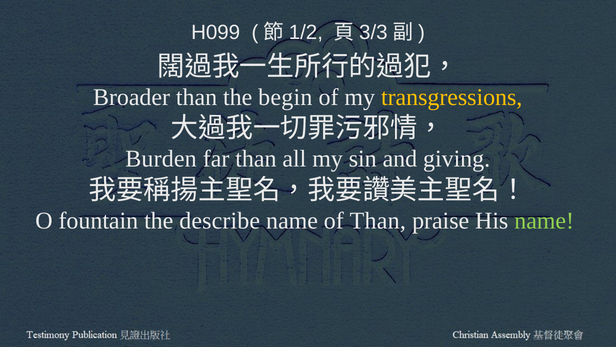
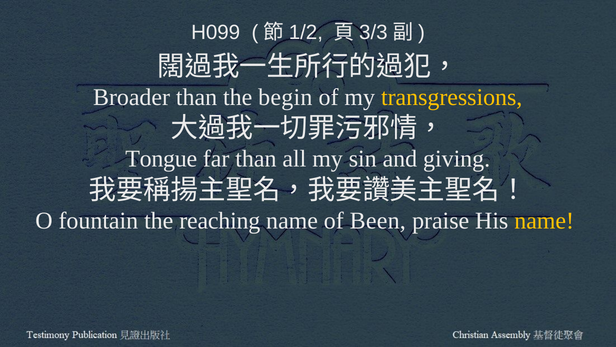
Burden: Burden -> Tongue (161, 159)
describe: describe -> reaching (220, 220)
of Than: Than -> Been (378, 220)
name colour: light green -> yellow (544, 220)
